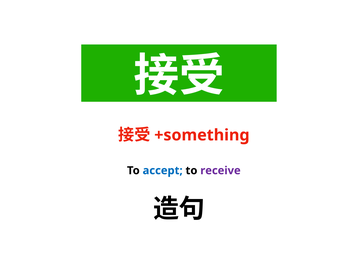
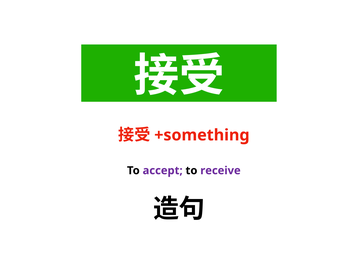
accept colour: blue -> purple (163, 171)
